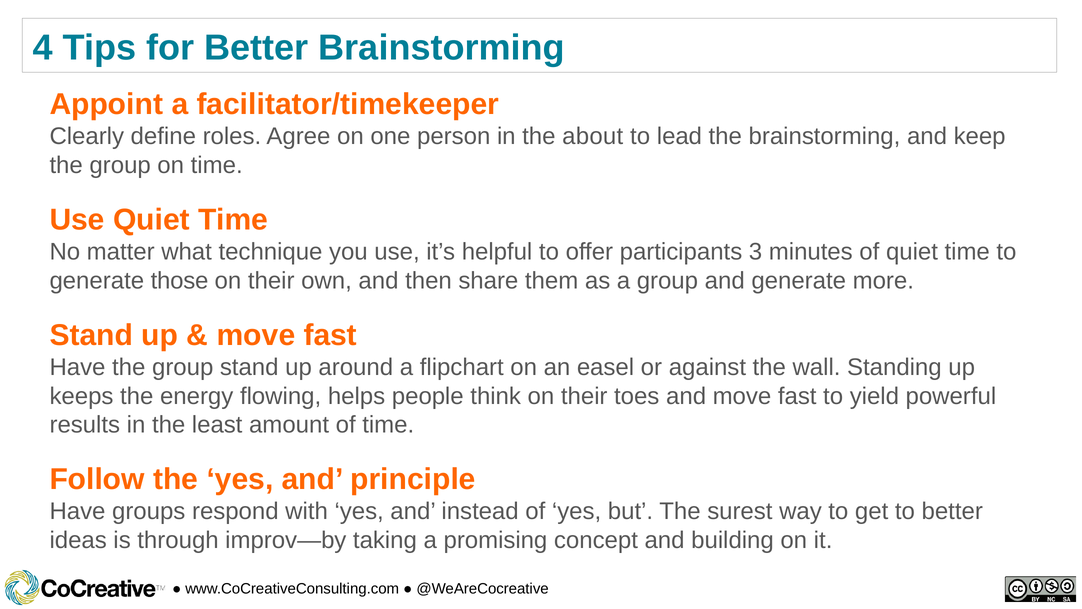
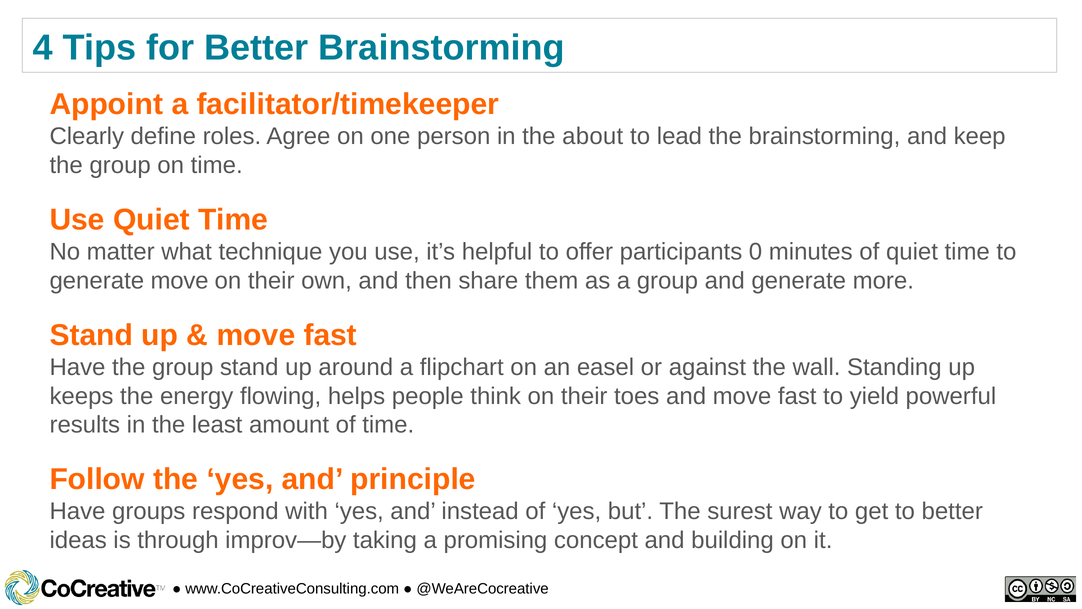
3: 3 -> 0 (755, 252)
generate those: those -> move (180, 280)
